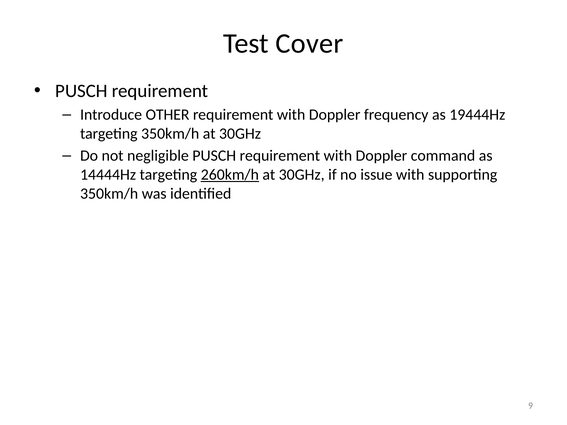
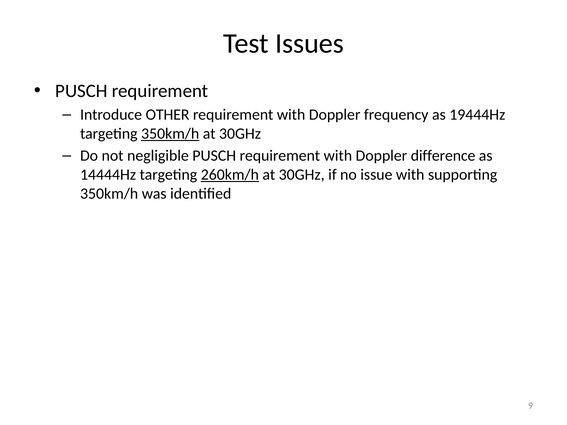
Cover: Cover -> Issues (310, 44)
350km/h underline: none -> present (170, 134)
command: command -> difference (443, 156)
